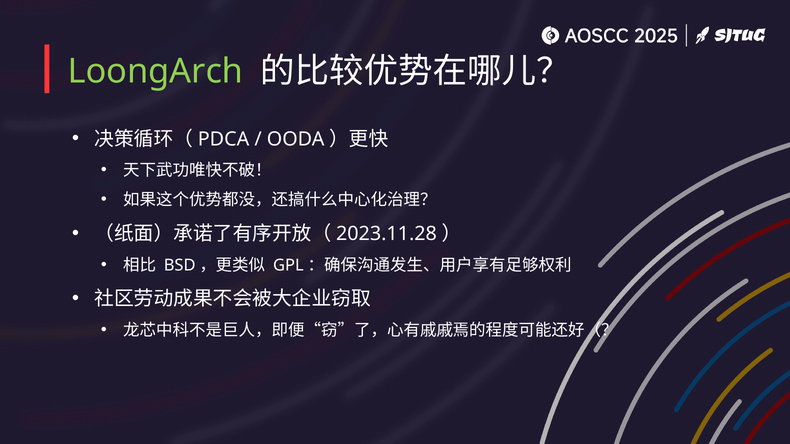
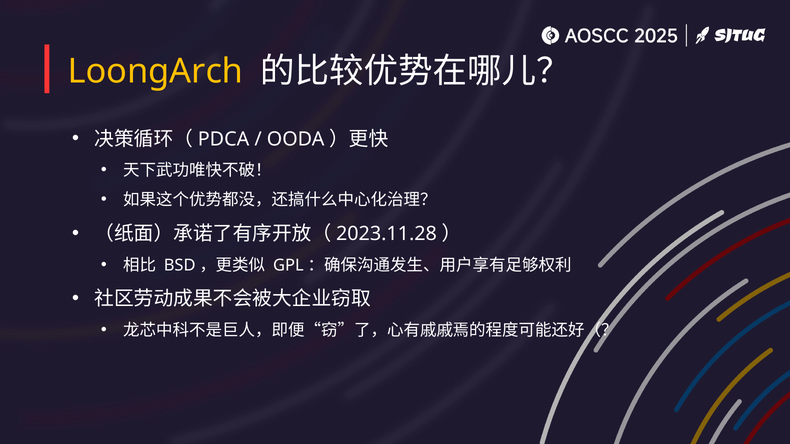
LoongArch colour: light green -> yellow (155, 72)
